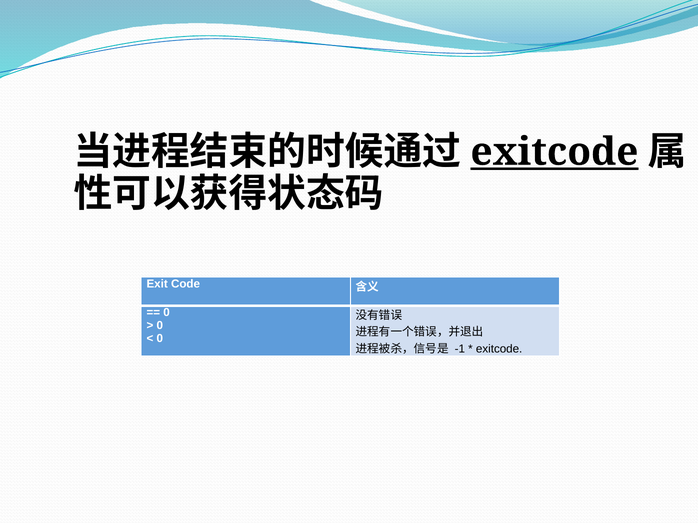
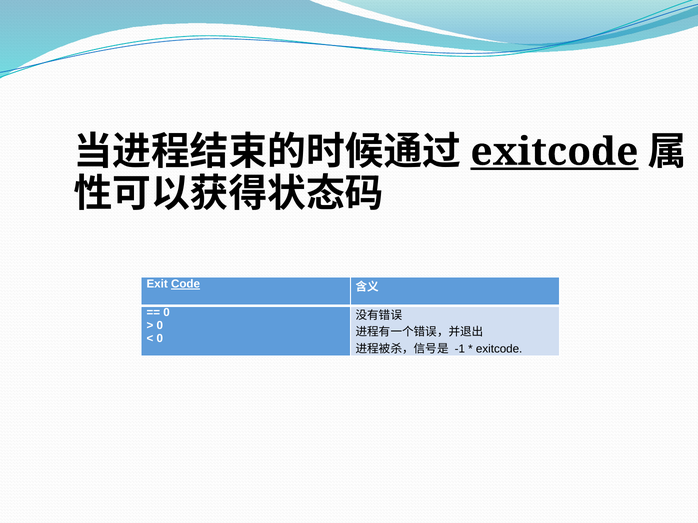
Code underline: none -> present (186, 284)
